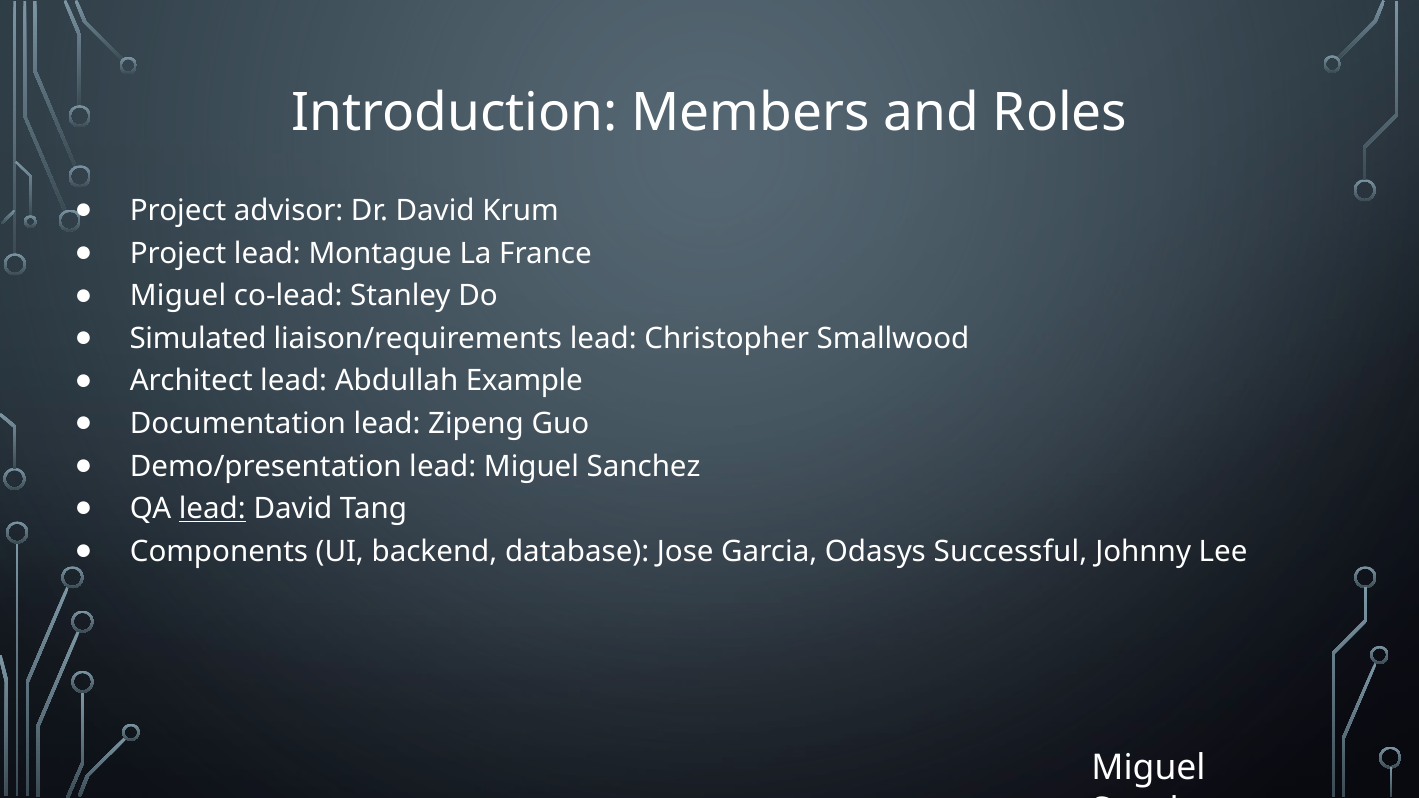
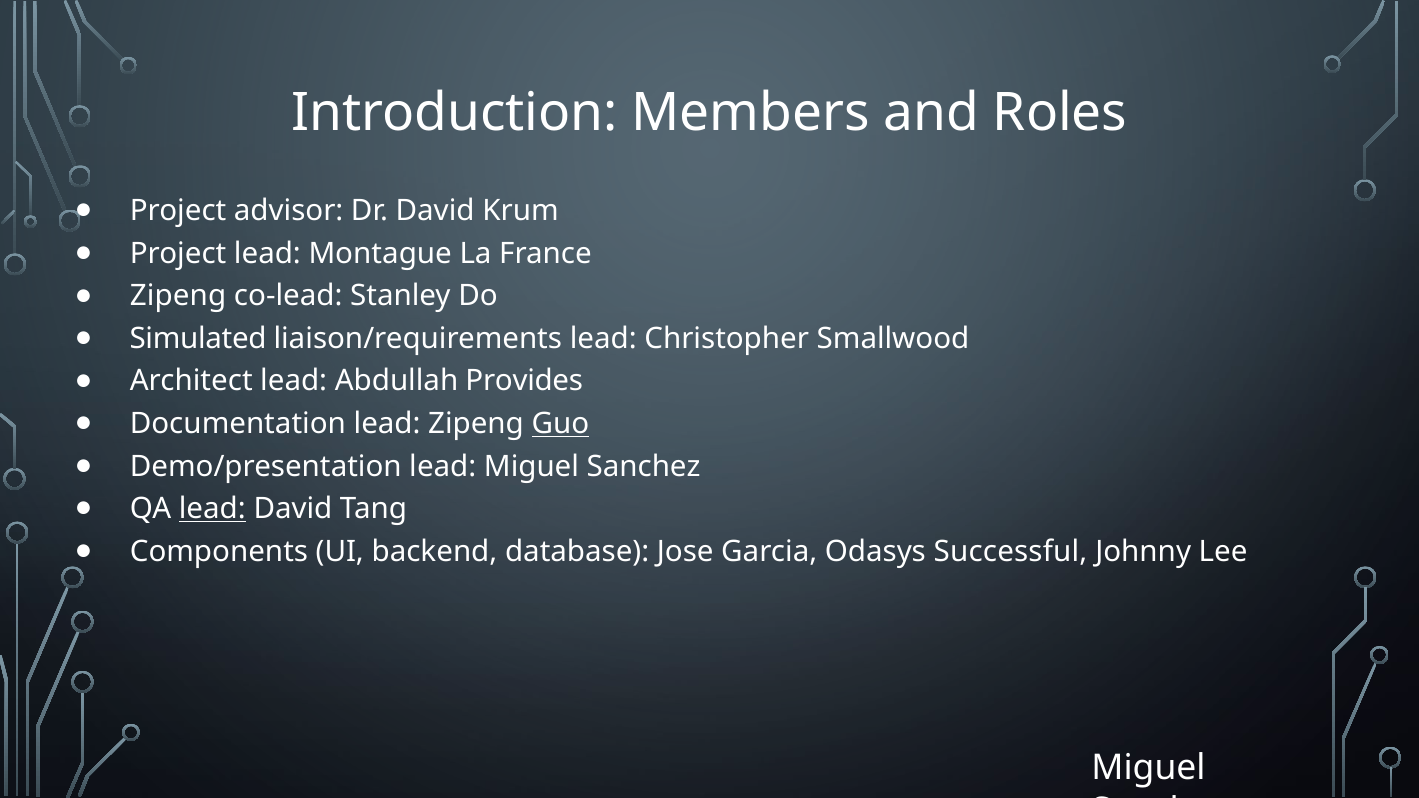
Miguel: Miguel -> Zipeng (178, 296)
Example: Example -> Provides (524, 381)
Guo underline: none -> present (560, 424)
